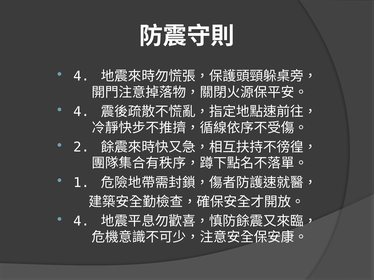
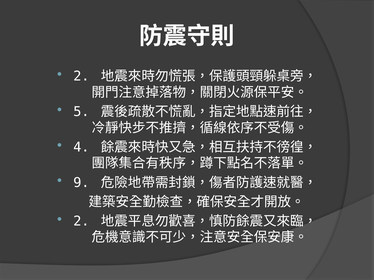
4: 4 -> 2 (81, 76)
4: 4 -> 5 (81, 112)
2: 2 -> 4 (81, 147)
1: 1 -> 9 (81, 183)
4: 4 -> 2 (81, 222)
